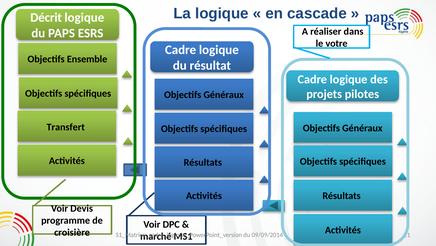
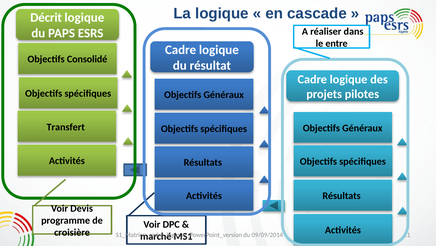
votre: votre -> entre (337, 43)
Ensemble: Ensemble -> Consolidé (87, 59)
